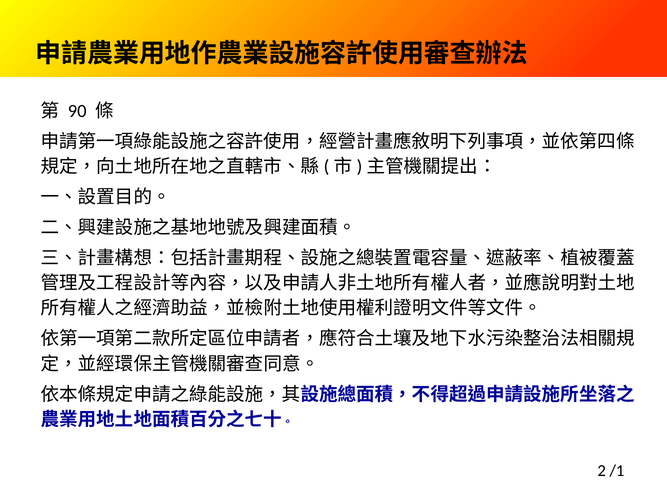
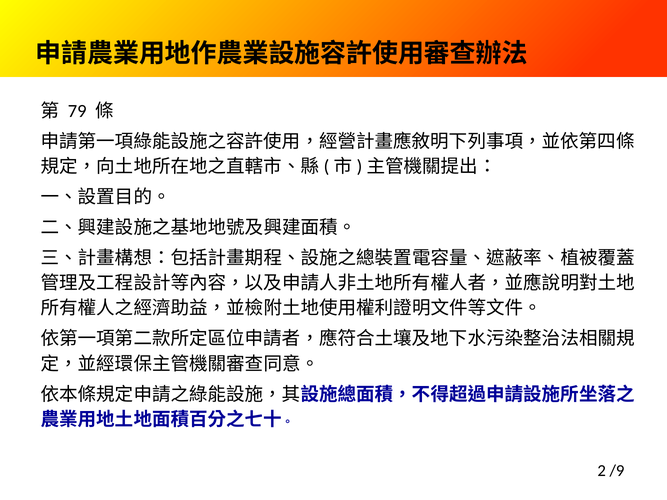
90: 90 -> 79 (77, 111)
/1: /1 -> /9 (617, 471)
